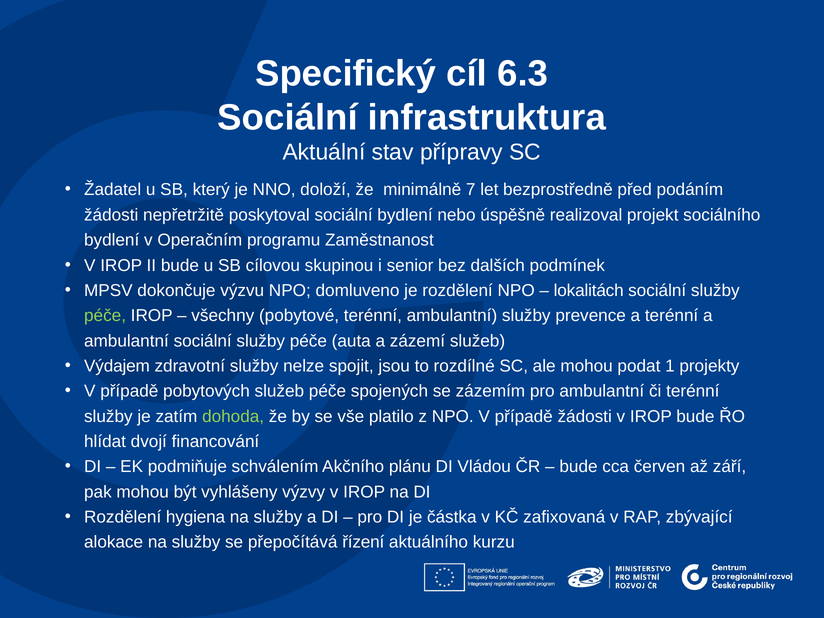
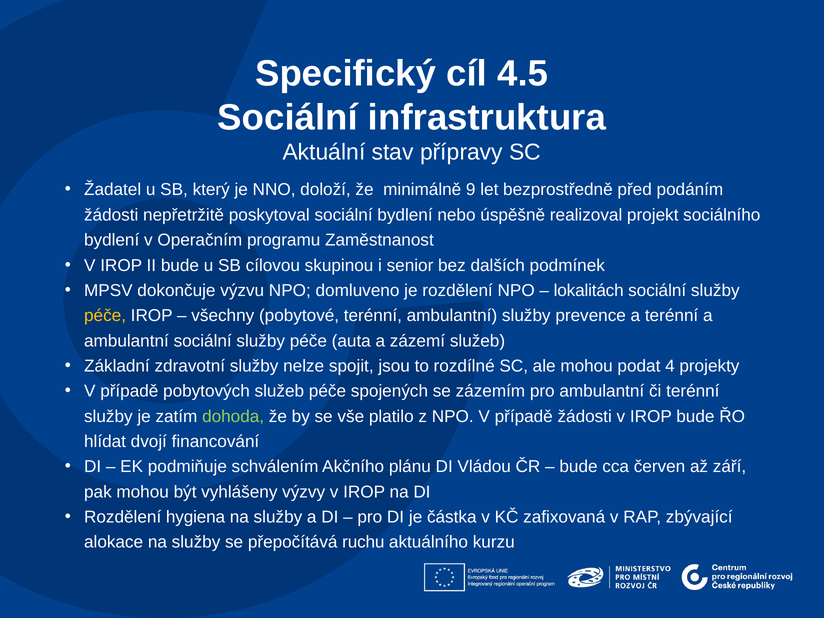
6.3: 6.3 -> 4.5 (523, 73)
7: 7 -> 9 (471, 190)
péče colour: light green -> yellow (105, 316)
Výdajem: Výdajem -> Základní (117, 366)
1: 1 -> 4 (670, 366)
řízení: řízení -> ruchu (363, 542)
